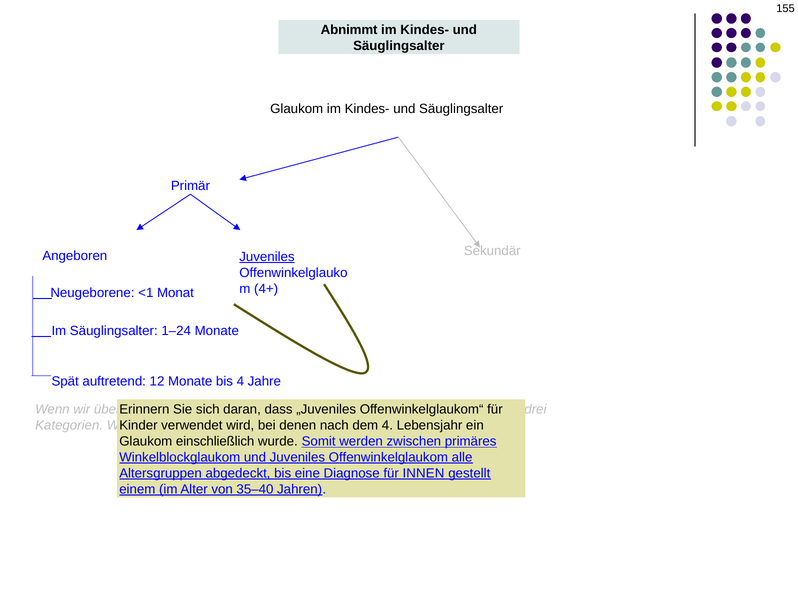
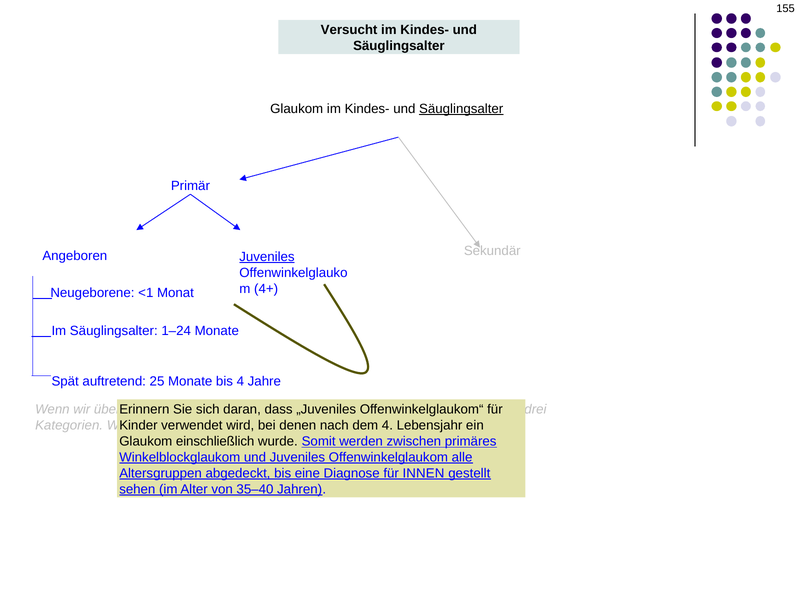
Abnimmt: Abnimmt -> Versucht (349, 30)
Säuglingsalter underline: none -> present (461, 109)
12: 12 -> 25 (157, 381)
einem: einem -> sehen (137, 489)
